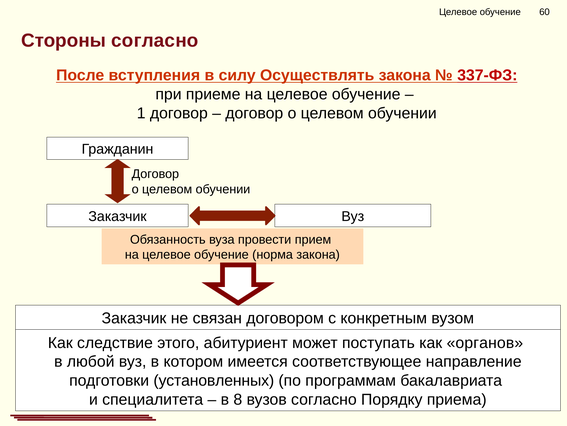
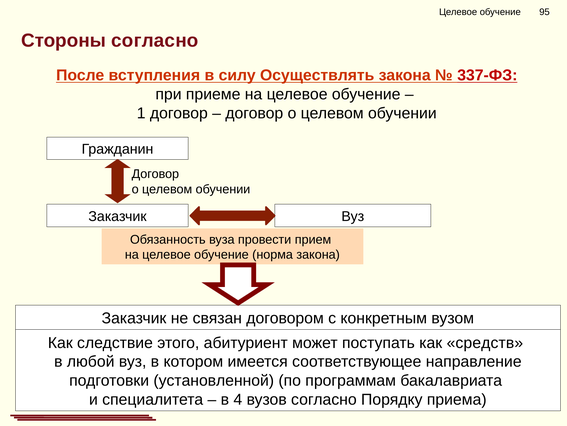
60: 60 -> 95 (544, 12)
органов: органов -> средств (485, 342)
установленных: установленных -> установленной (214, 380)
8: 8 -> 4 (238, 399)
